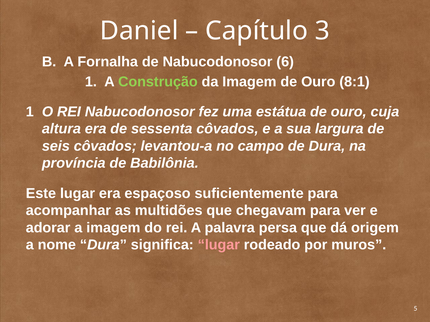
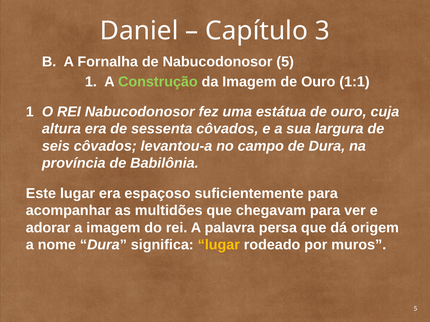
Nabucodonosor 6: 6 -> 5 (285, 62)
8:1: 8:1 -> 1:1 (354, 82)
lugar colour: pink -> yellow (219, 245)
